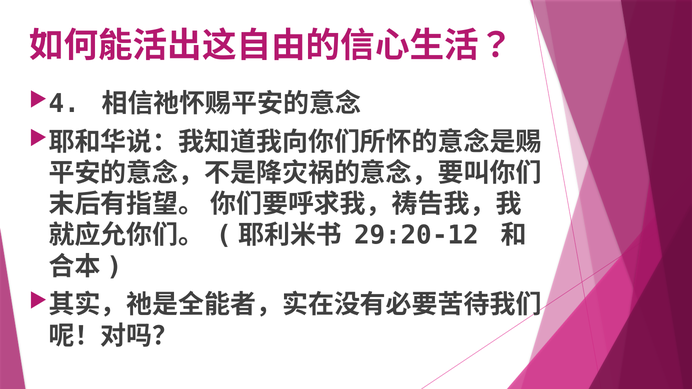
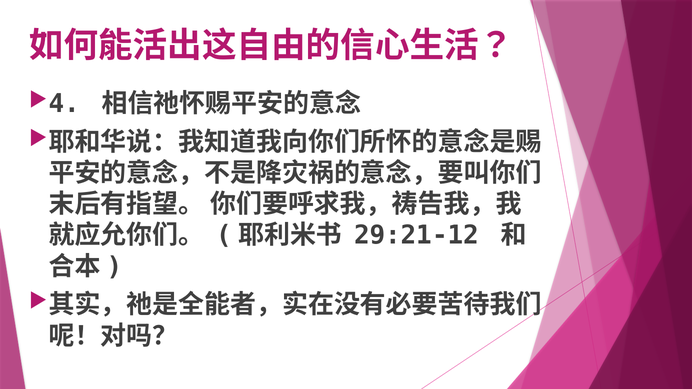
29:20-12: 29:20-12 -> 29:21-12 (416, 236)
